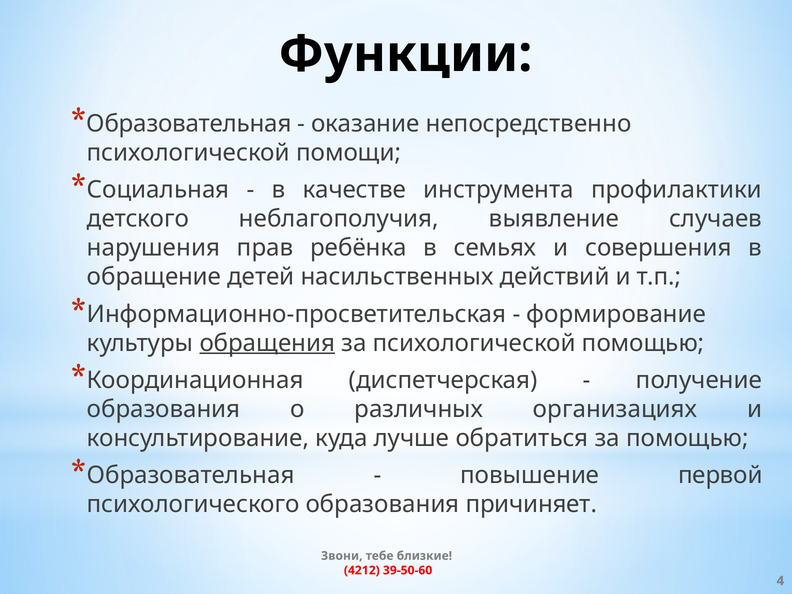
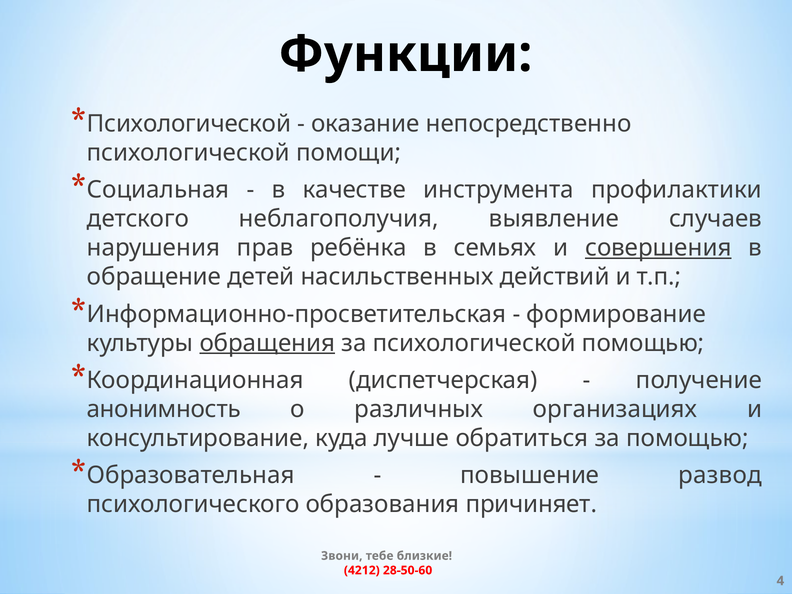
Образовательная: Образовательная -> Психологической (189, 124)
совершения underline: none -> present (658, 248)
образования: образования -> анонимность (164, 409)
первой: первой -> развод (720, 475)
39-50-60: 39-50-60 -> 28-50-60 (408, 570)
